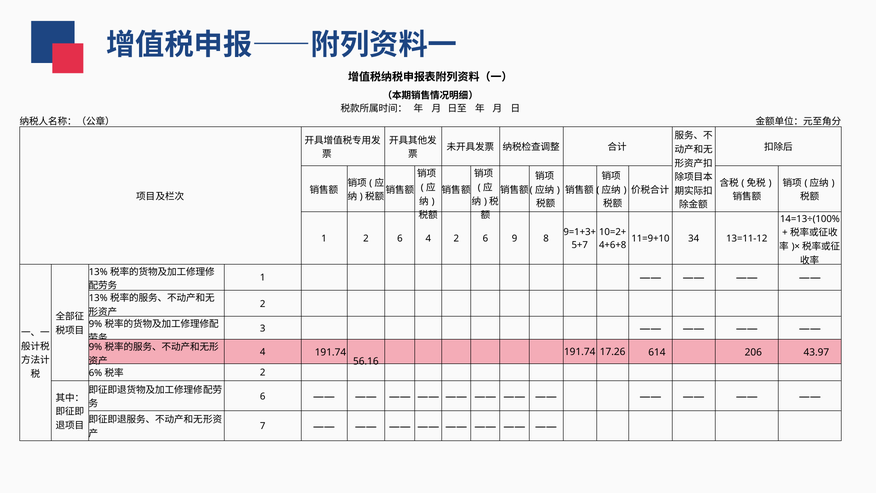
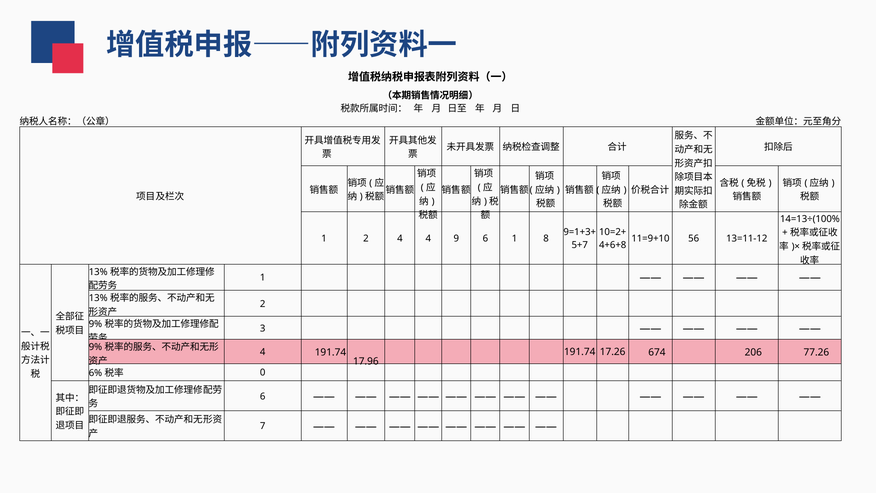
1 2 6: 6 -> 4 (400, 238)
4 2: 2 -> 9 (456, 238)
6 9: 9 -> 1 (514, 238)
34: 34 -> 56 (694, 238)
614: 614 -> 674 (657, 352)
43.97: 43.97 -> 77.26 (816, 352)
56.16: 56.16 -> 17.96 (366, 361)
2: 2 -> 0 (263, 373)
